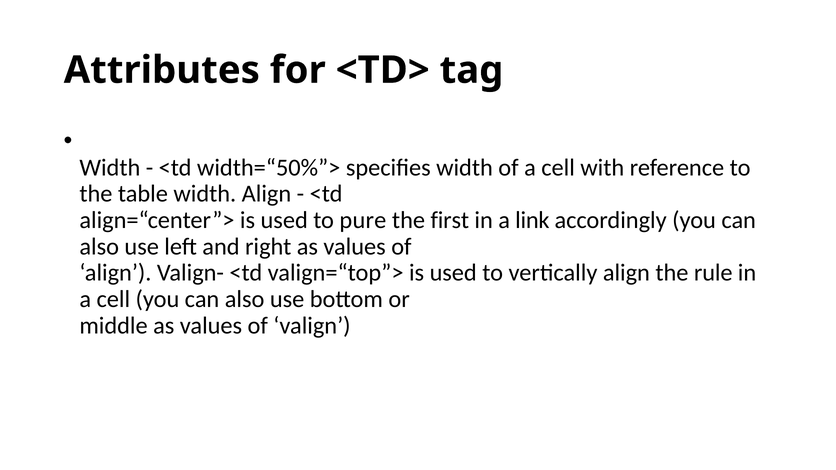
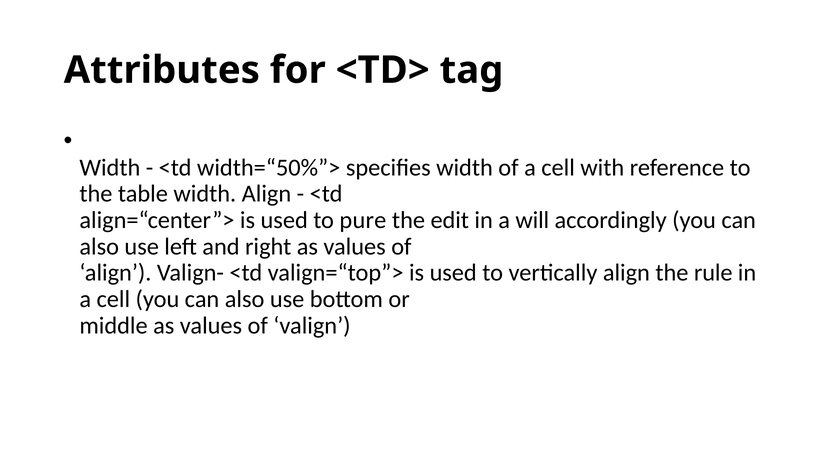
first: first -> edit (450, 220)
link: link -> will (532, 220)
